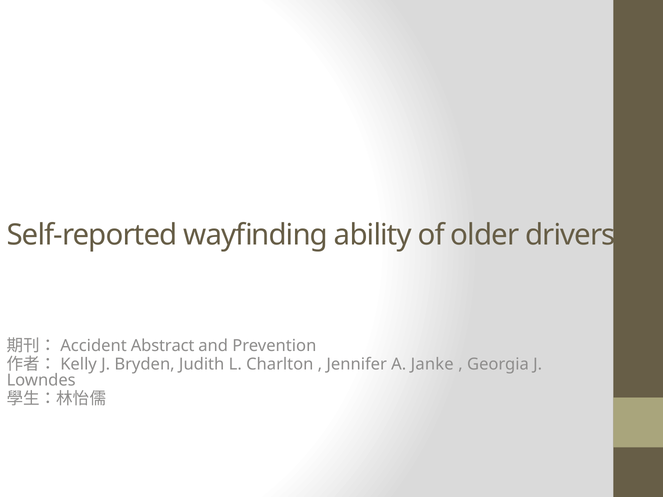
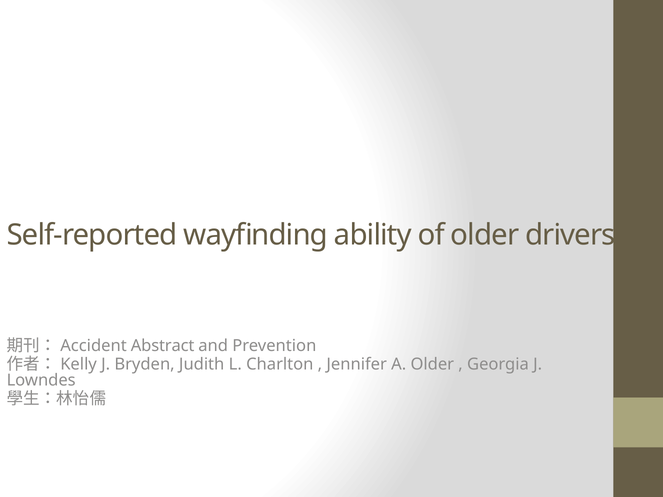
A Janke: Janke -> Older (432, 364)
